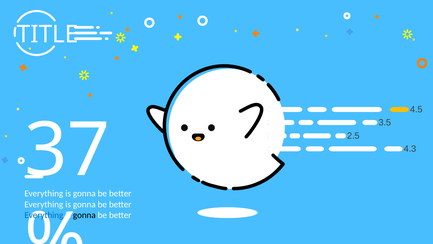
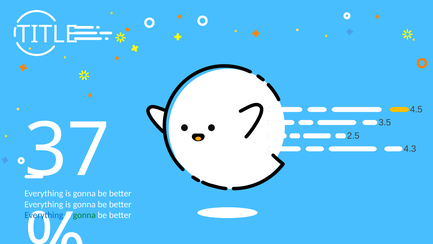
gonna colour: black -> green (84, 215)
